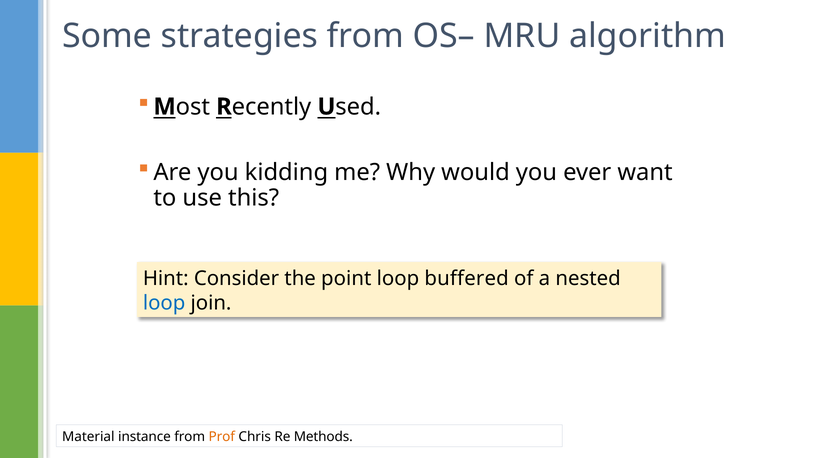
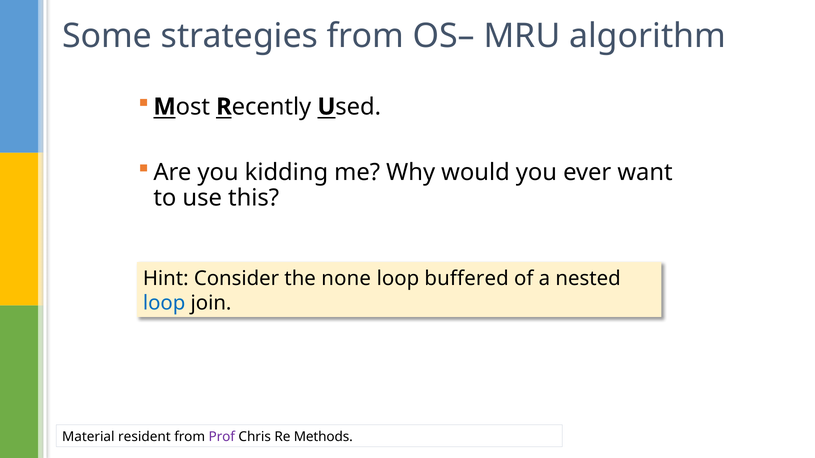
point: point -> none (346, 279)
instance: instance -> resident (144, 437)
Prof colour: orange -> purple (222, 437)
